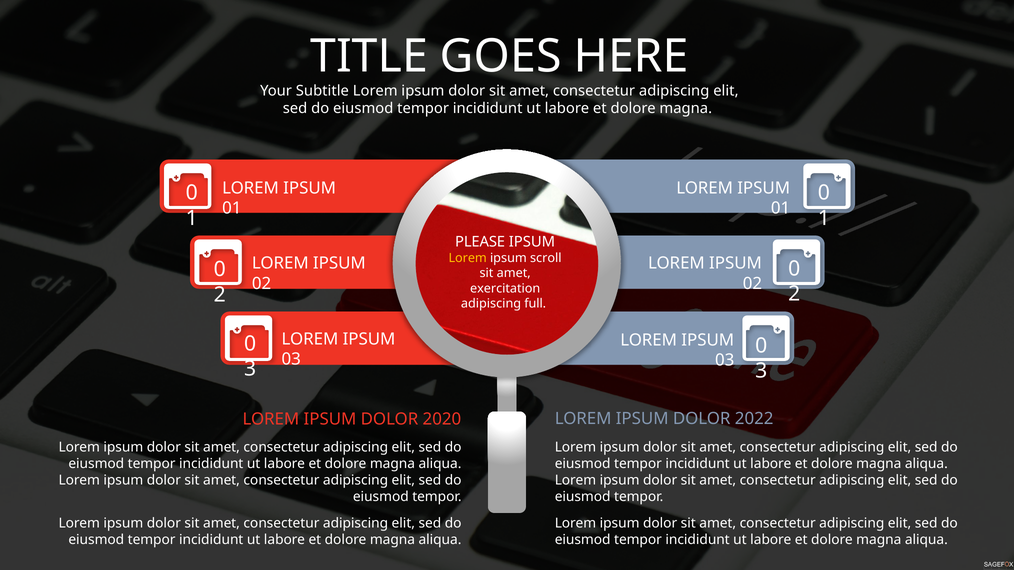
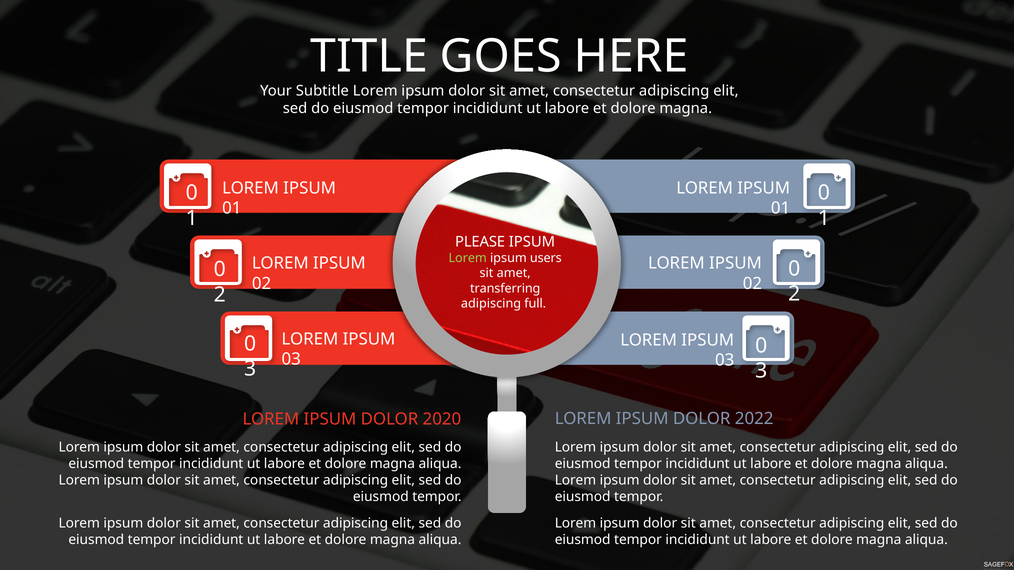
Lorem colour: yellow -> light green (468, 258)
scroll: scroll -> users (546, 258)
exercitation: exercitation -> transferring (505, 289)
